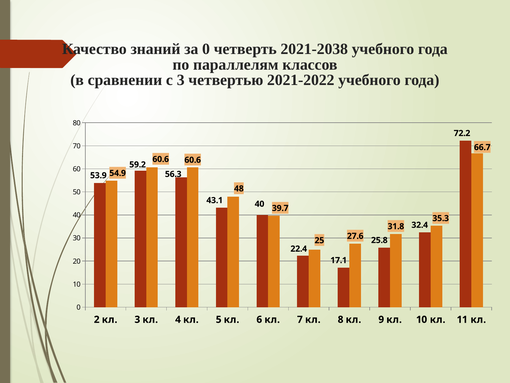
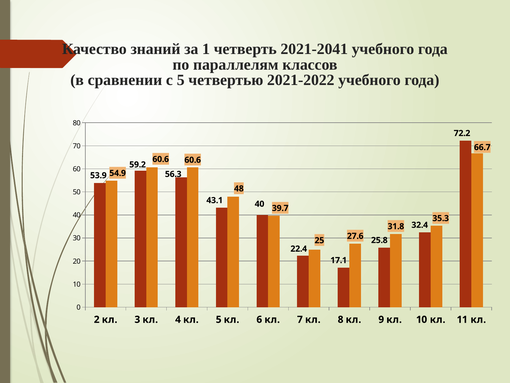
за 0: 0 -> 1 (206, 49)
2021-2038: 2021-2038 -> 2021-2041 (314, 49)
с 3: 3 -> 5 (181, 80)
